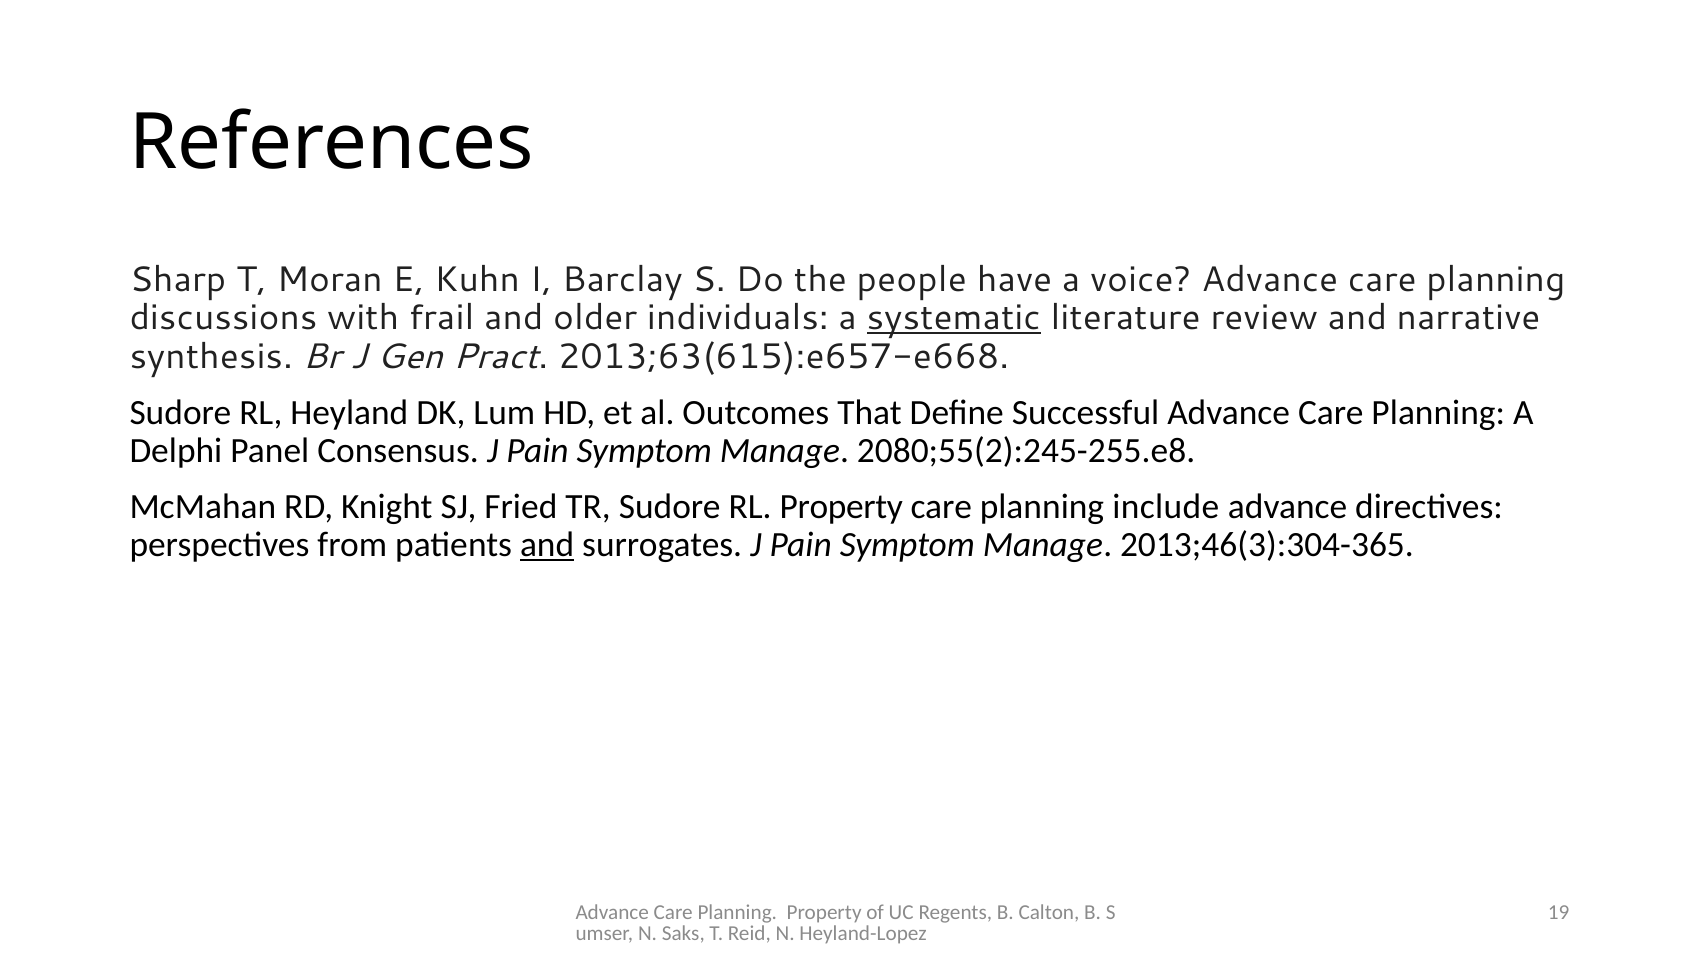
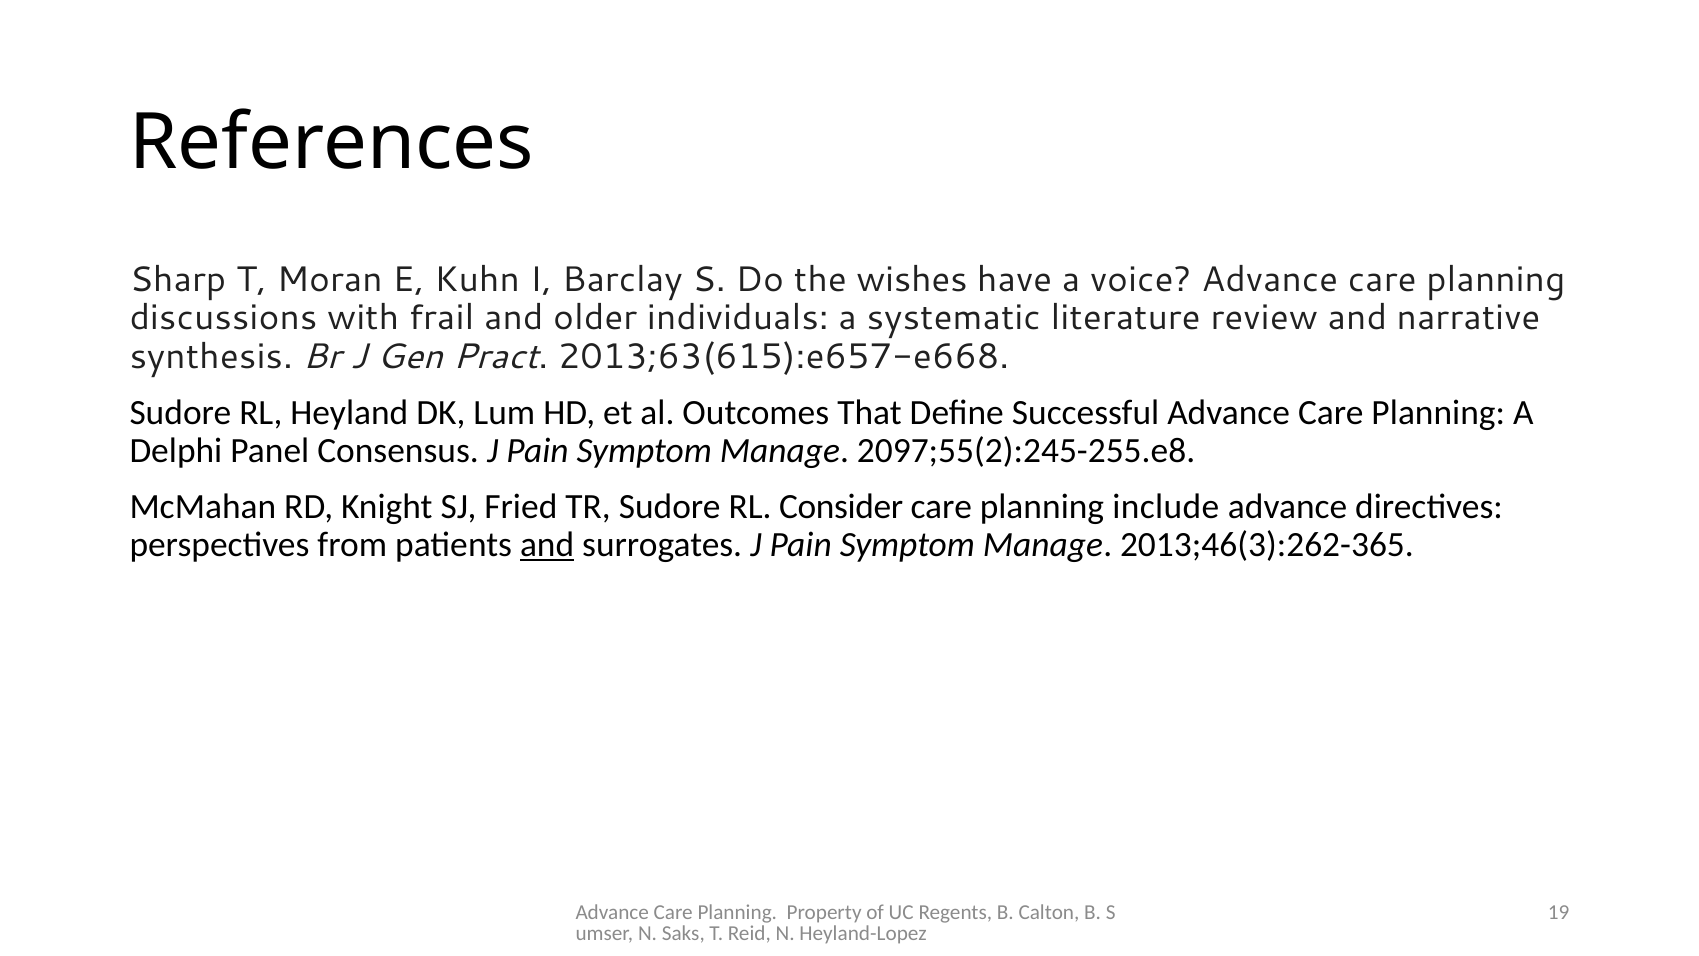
people: people -> wishes (912, 280)
systematic underline: present -> none (954, 318)
2080;55(2):245-255.e8: 2080;55(2):245-255.e8 -> 2097;55(2):245-255.e8 (1026, 451)
RL Property: Property -> Consider (841, 507)
2013;46(3):304-365: 2013;46(3):304-365 -> 2013;46(3):262-365 (1267, 545)
